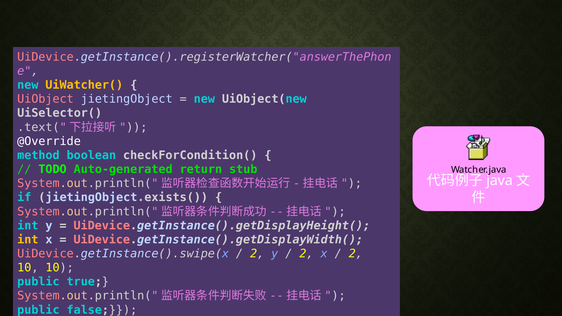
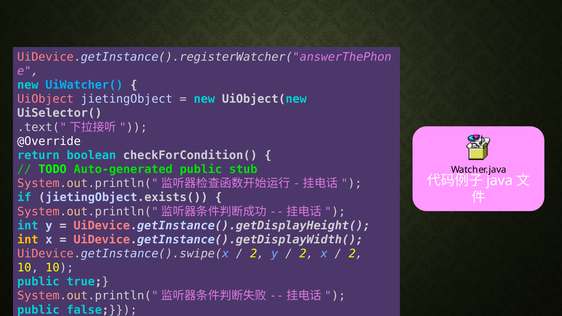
UiWatcher( colour: yellow -> light blue (84, 85)
method: method -> return (38, 155)
Auto-generated return: return -> public (201, 169)
